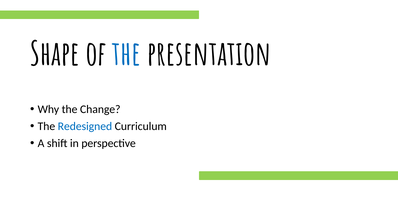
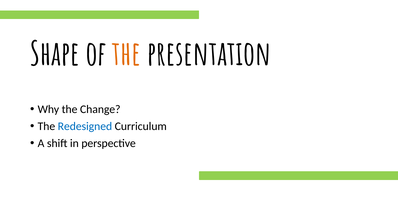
the colour: blue -> orange (126, 54)
